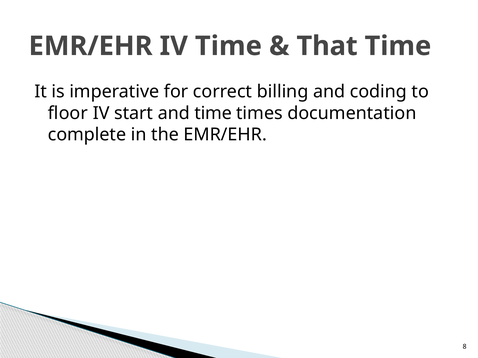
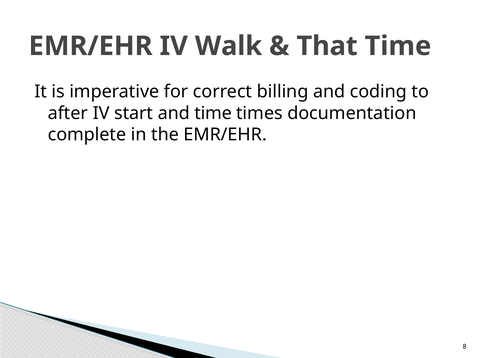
IV Time: Time -> Walk (229, 46)
floor: floor -> after (68, 113)
